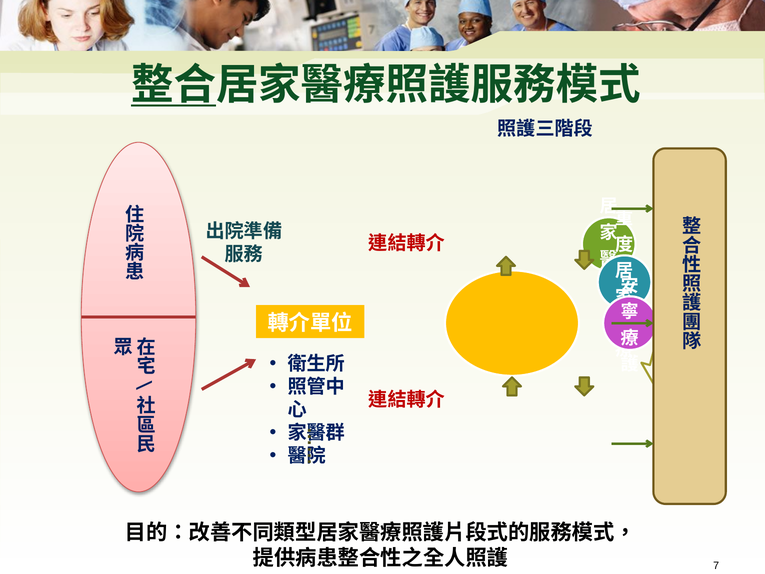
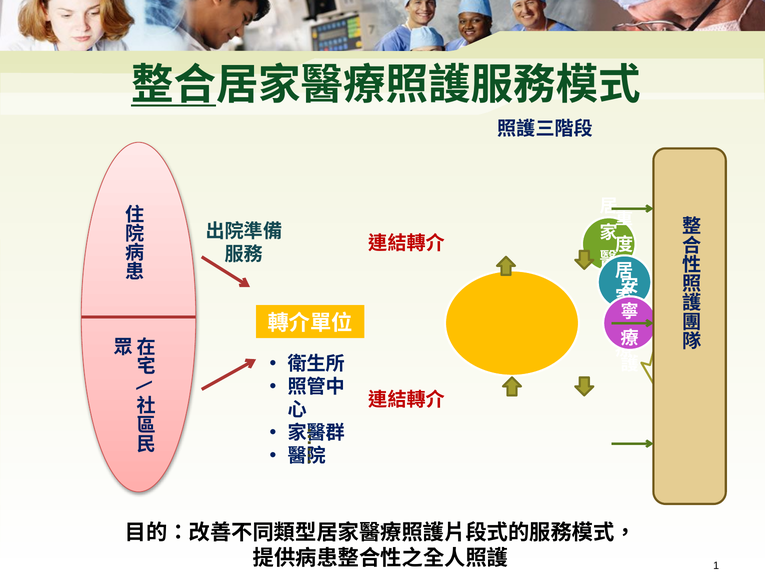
7: 7 -> 1 (716, 566)
